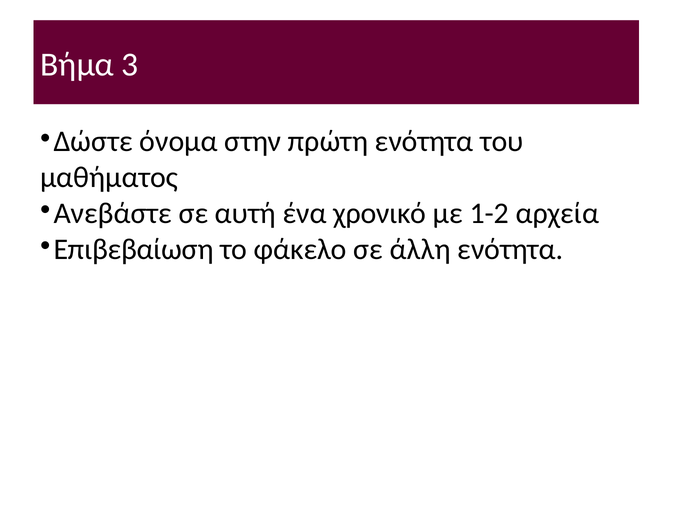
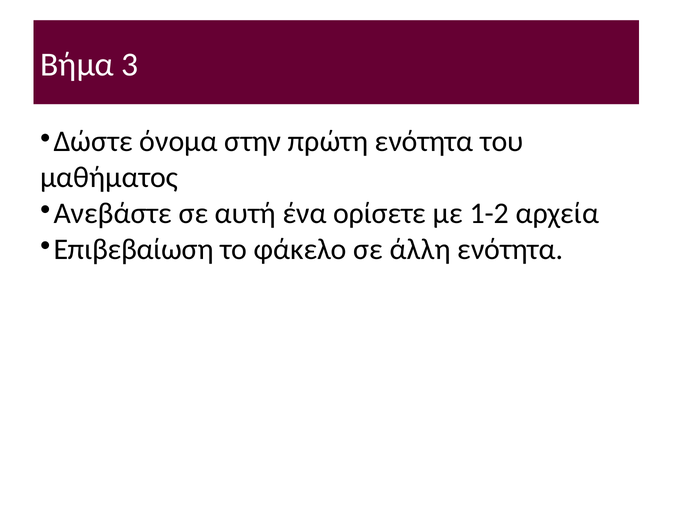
χρονικό: χρονικό -> ορίσετε (380, 213)
